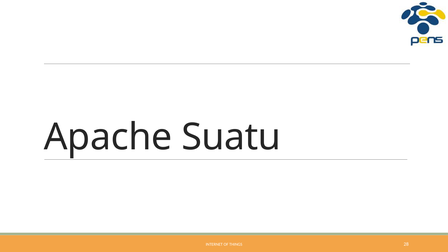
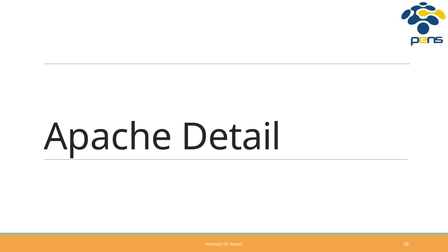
Suatu: Suatu -> Detail (231, 137)
